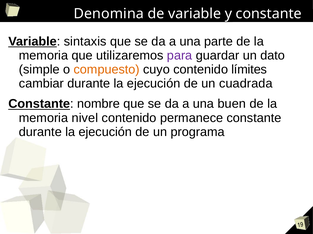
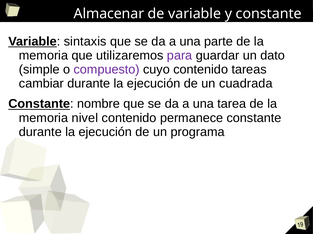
Denomina: Denomina -> Almacenar (109, 14)
compuesto colour: orange -> purple (107, 70)
límites: límites -> tareas (249, 70)
buen: buen -> tarea (232, 104)
